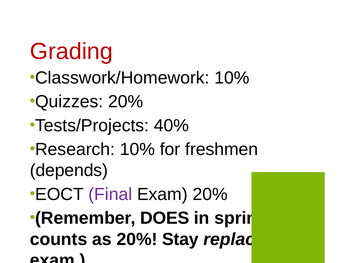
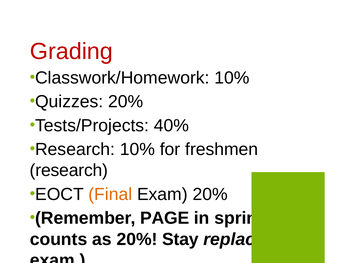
depends: depends -> research (69, 171)
Final colour: purple -> orange (110, 194)
DOES: DOES -> PAGE (165, 218)
